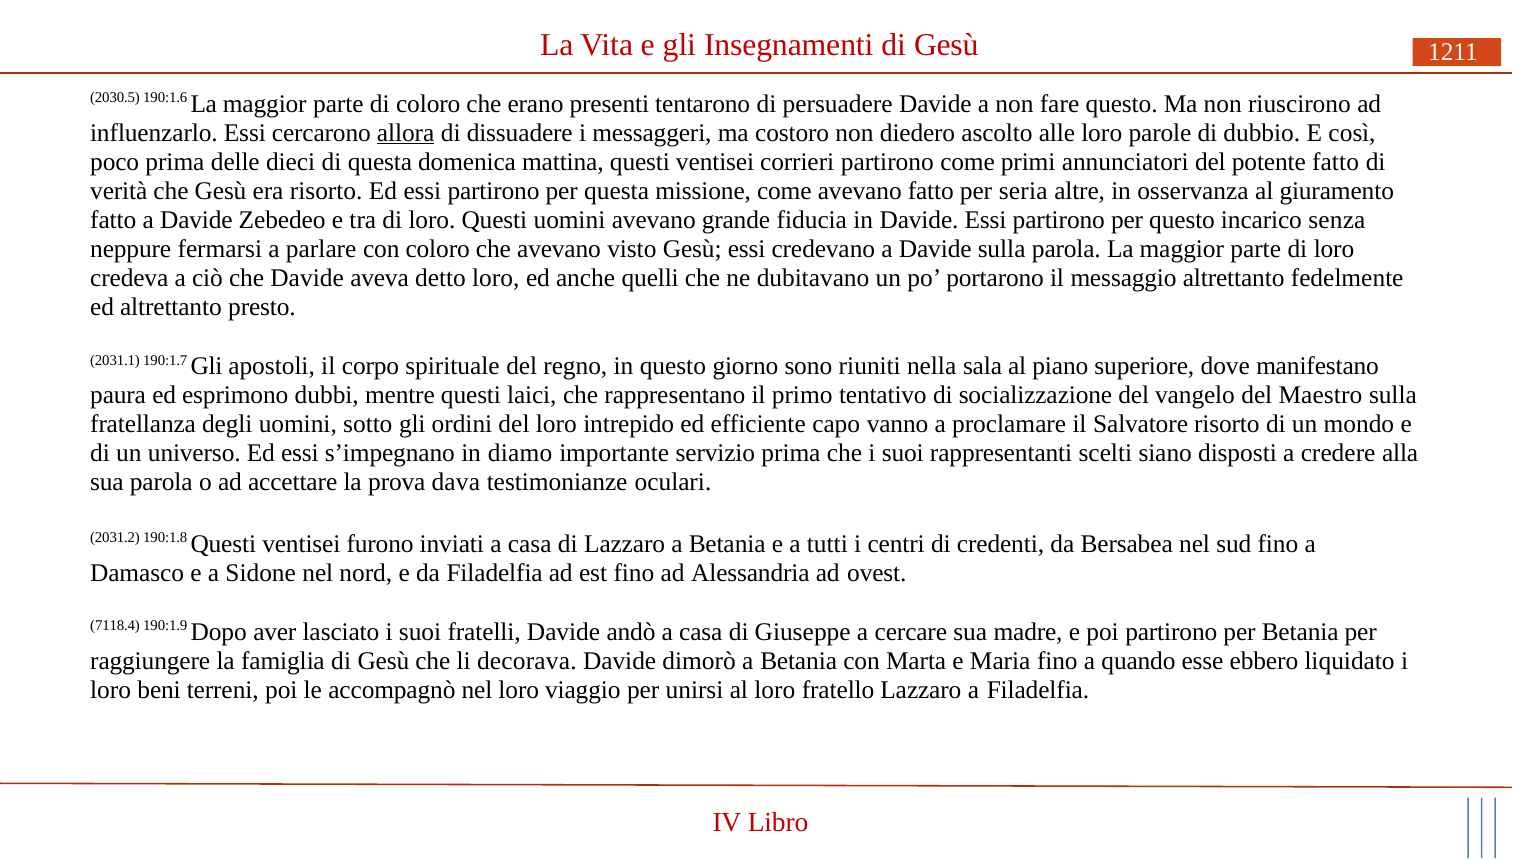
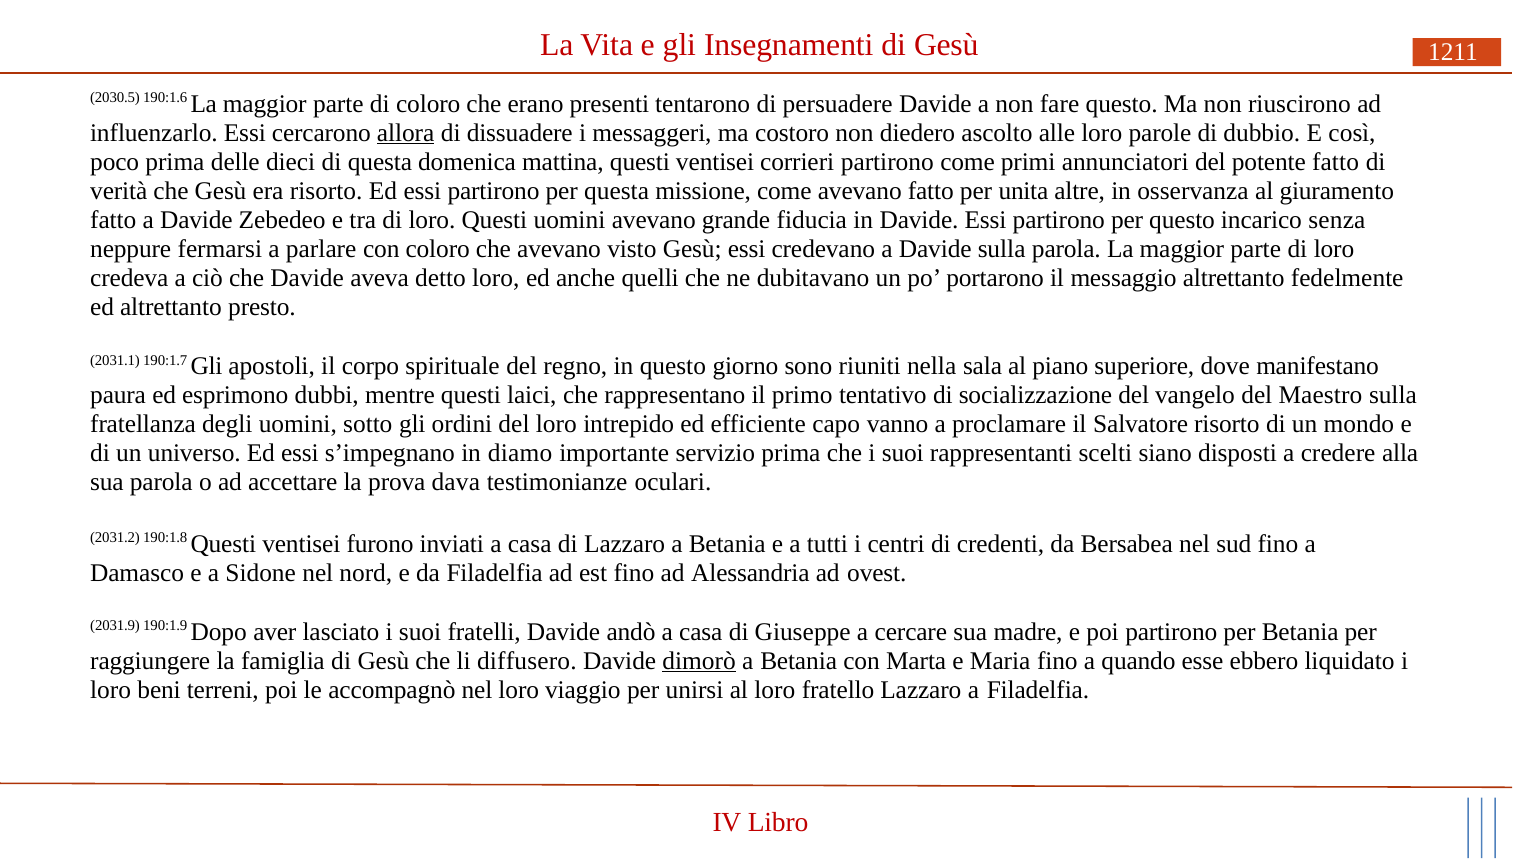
seria: seria -> unita (1023, 191)
7118.4: 7118.4 -> 2031.9 (115, 625)
decorava: decorava -> diffusero (527, 661)
dimorò underline: none -> present (699, 661)
